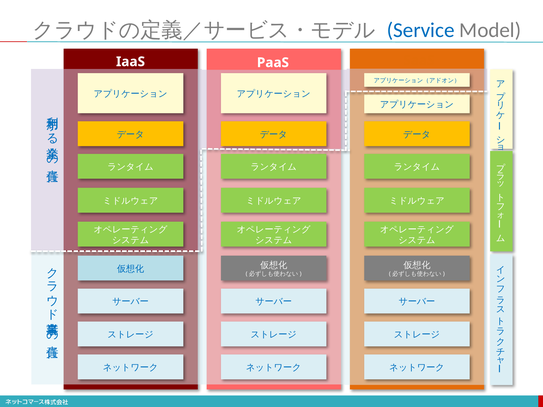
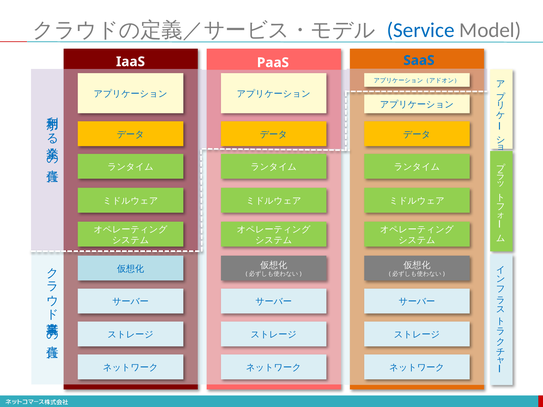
SaaS colour: orange -> blue (419, 60)
